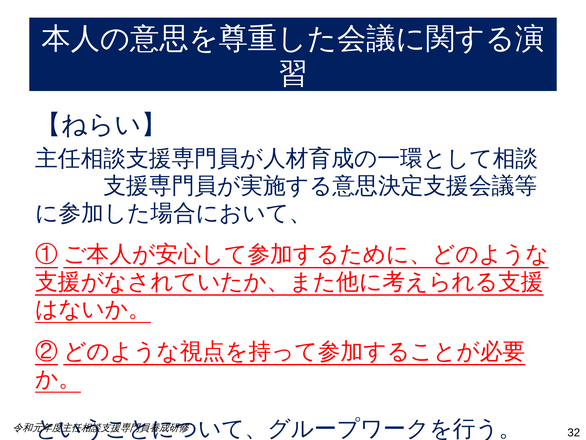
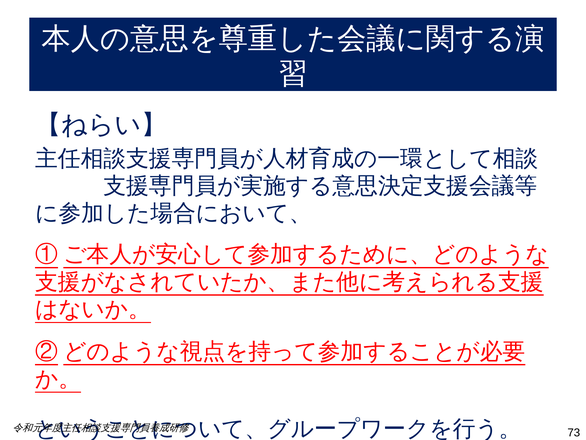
32: 32 -> 73 (574, 432)
